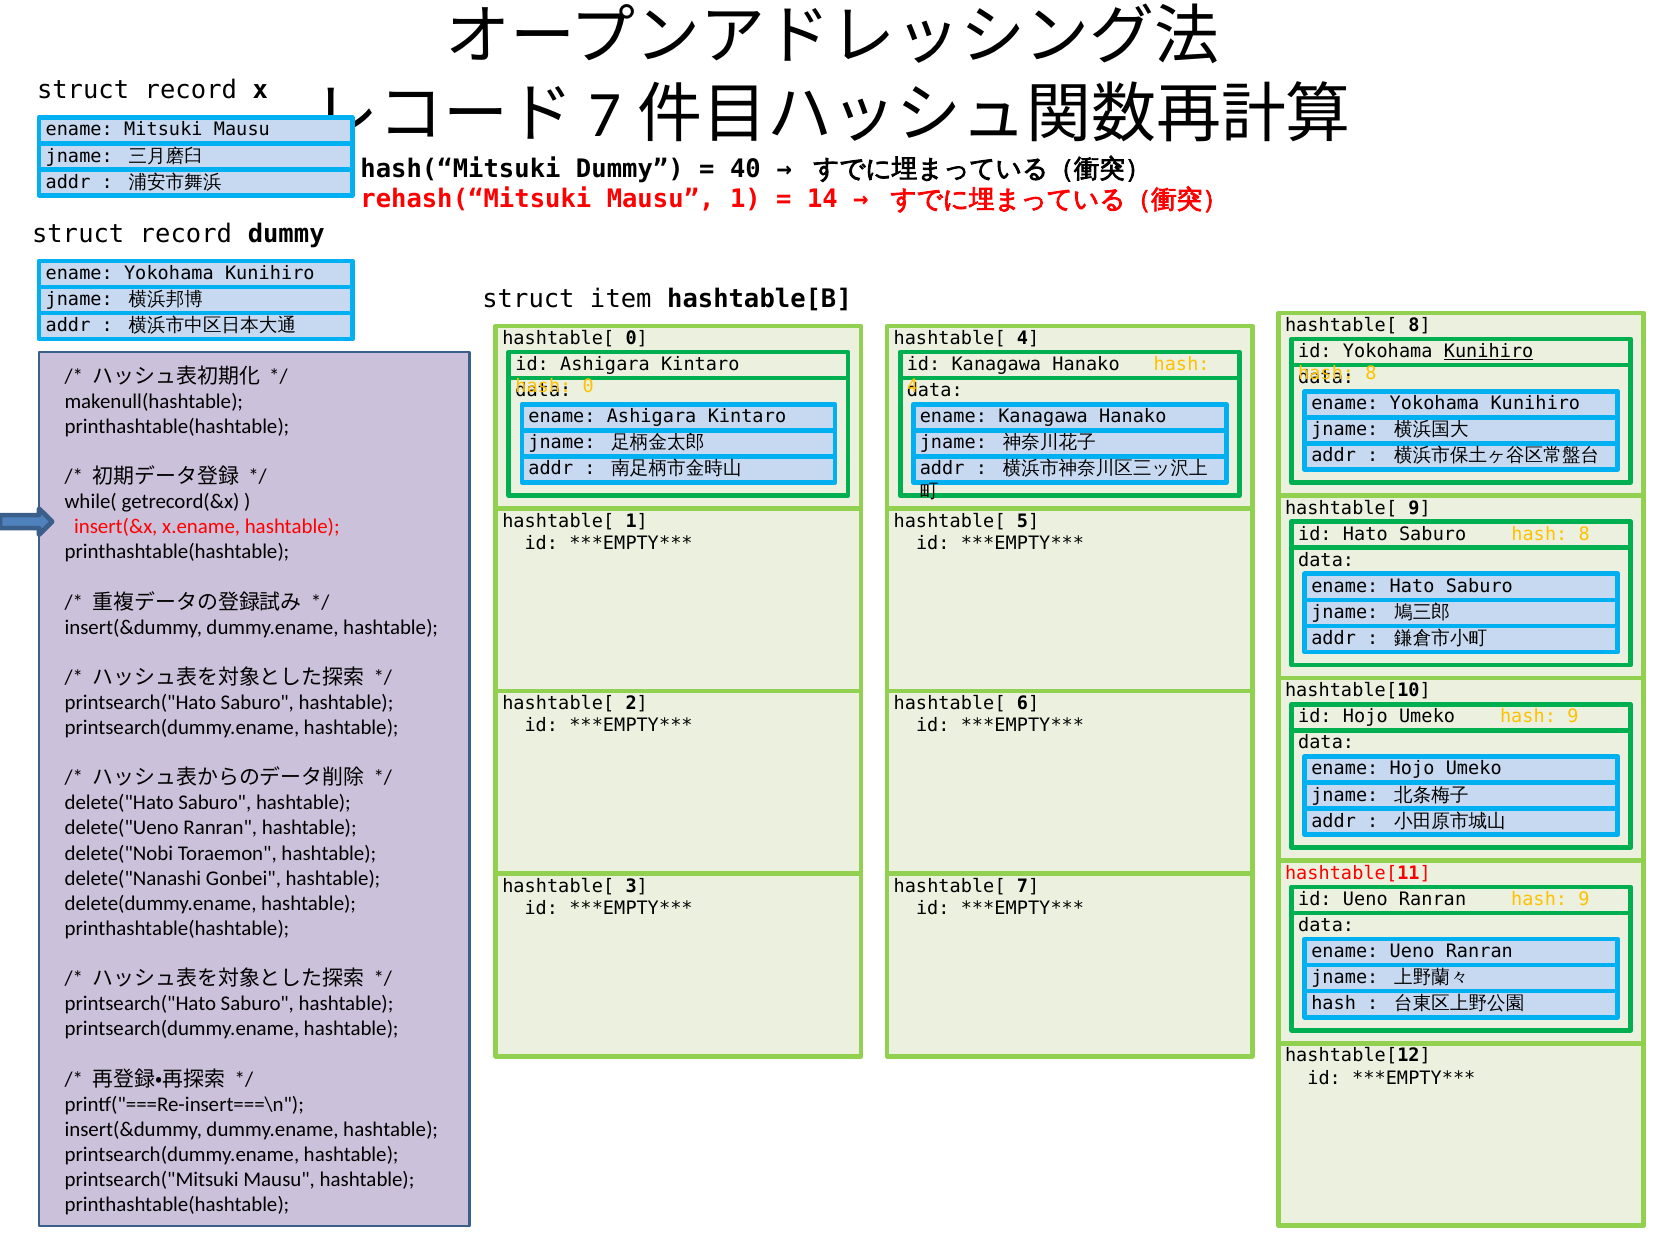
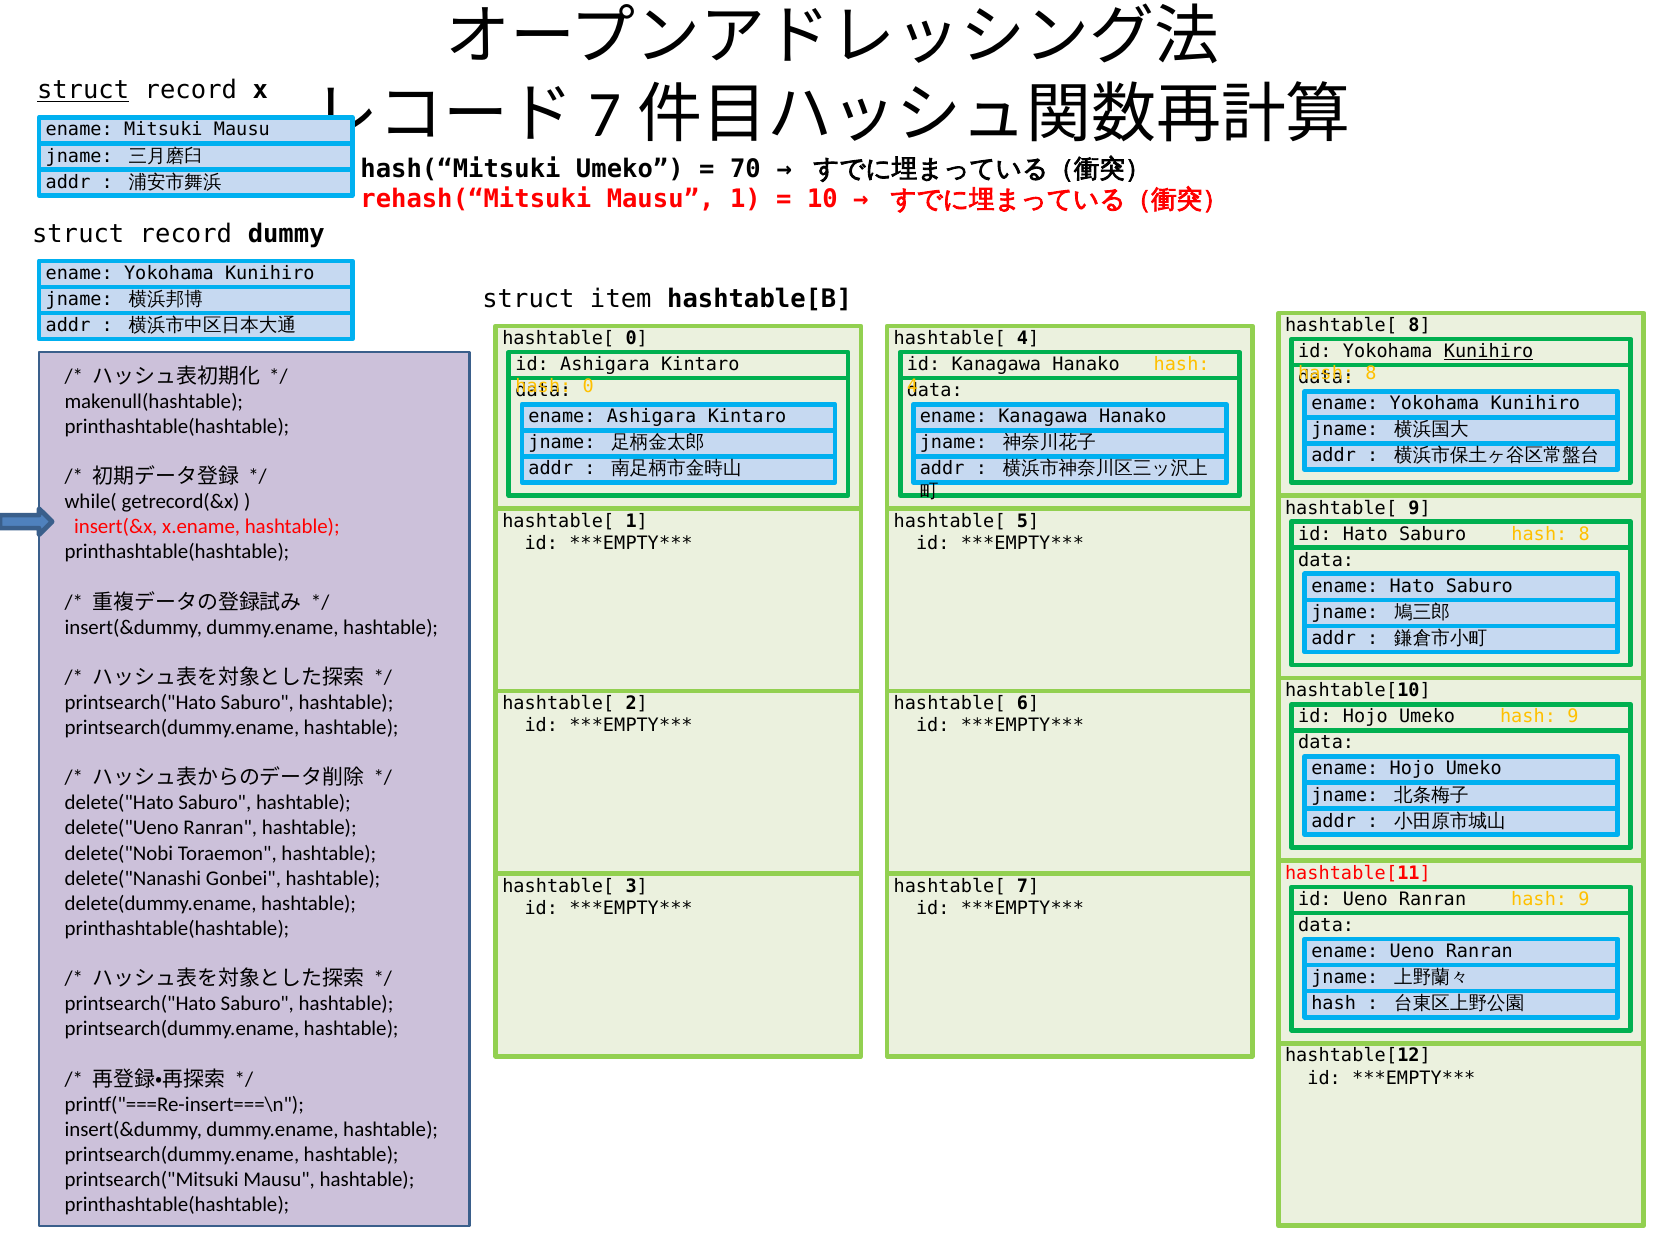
struct underline: none -> present (83, 90)
hash(“Mitsuki Dummy: Dummy -> Umeko (630, 169)
40: 40 -> 70 (745, 169)
14: 14 -> 10 (822, 199)
